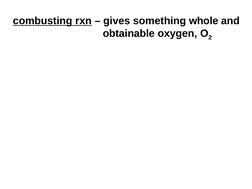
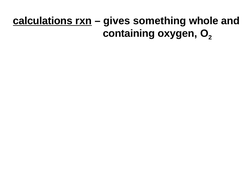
combusting: combusting -> calculations (43, 21)
obtainable: obtainable -> containing (129, 33)
